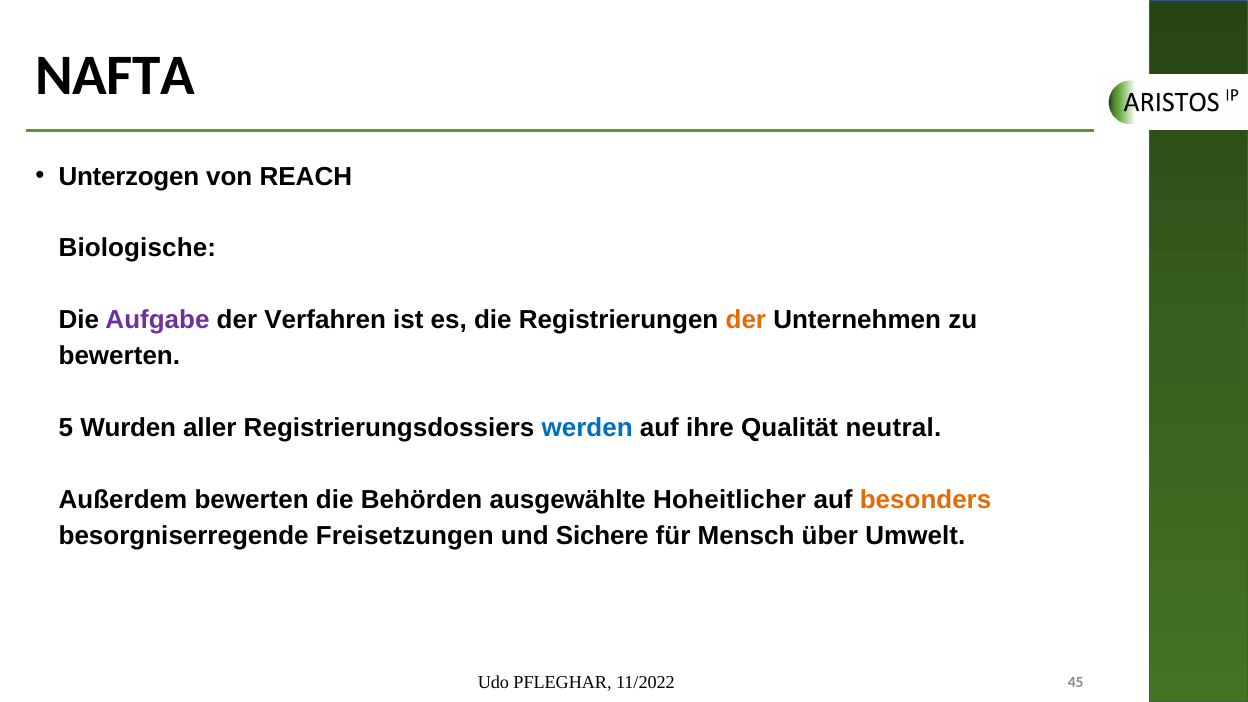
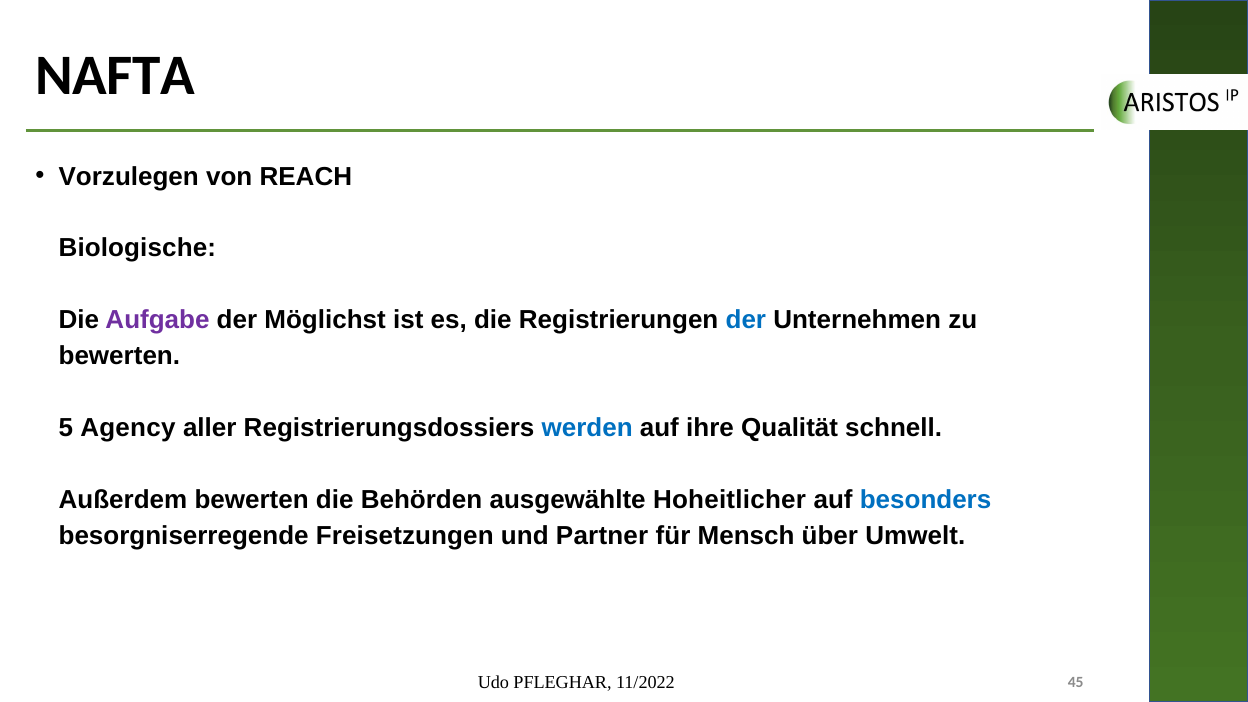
Unterzogen: Unterzogen -> Vorzulegen (129, 177)
Verfahren: Verfahren -> Möglichst (325, 320)
der colour: orange -> blue (746, 320)
Wurden: Wurden -> Agency (128, 428)
neutral: neutral -> schnell (894, 428)
besonders colour: orange -> blue (926, 500)
Sichere: Sichere -> Partner (602, 536)
